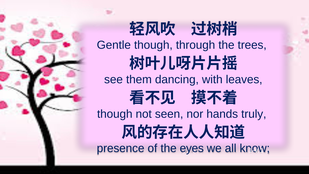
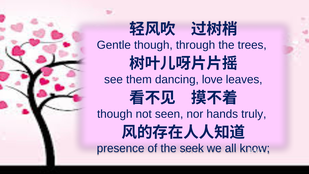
with: with -> love (212, 79)
eyes: eyes -> seek (192, 148)
